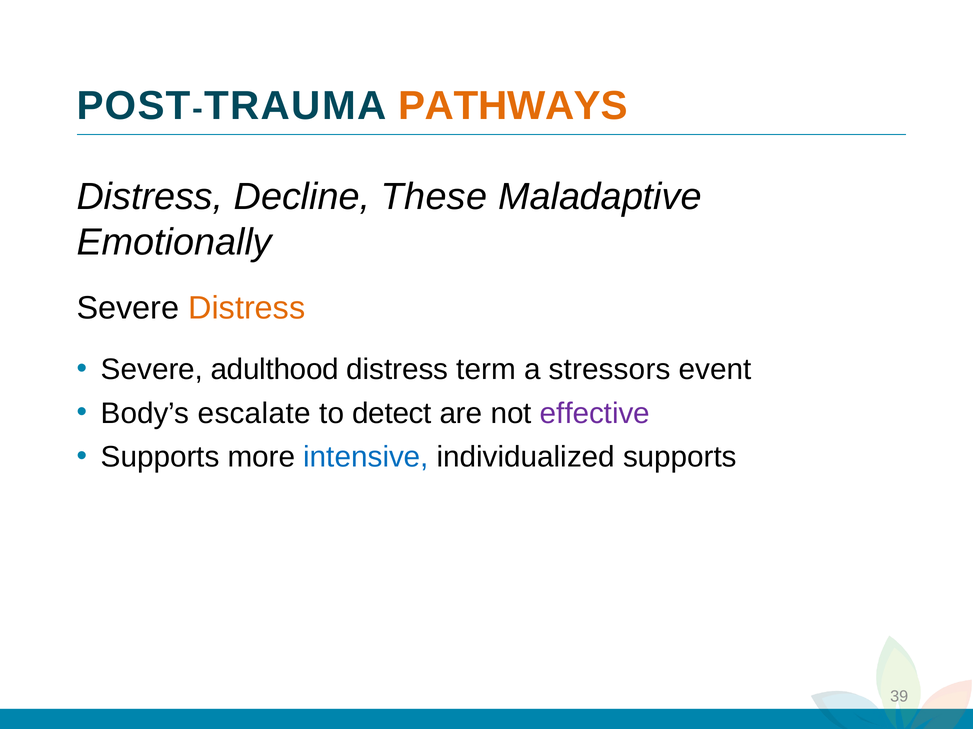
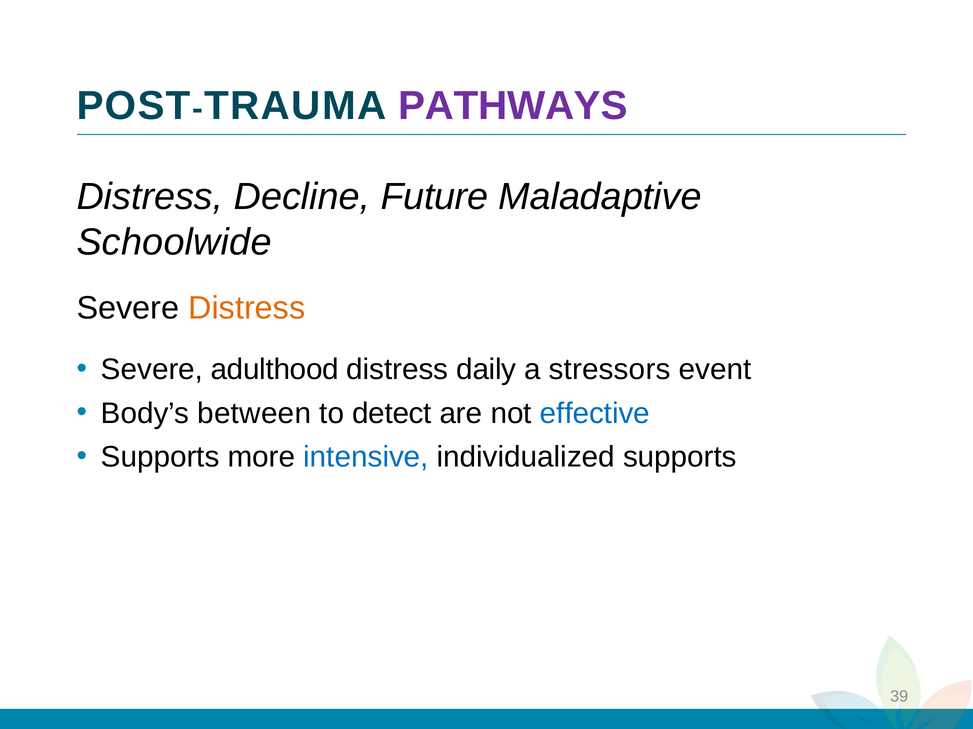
PATHWAYS colour: orange -> purple (513, 106)
These: These -> Future (434, 197)
Emotionally: Emotionally -> Schoolwide (174, 242)
term: term -> daily (486, 370)
escalate: escalate -> between (254, 414)
effective colour: purple -> blue (595, 414)
